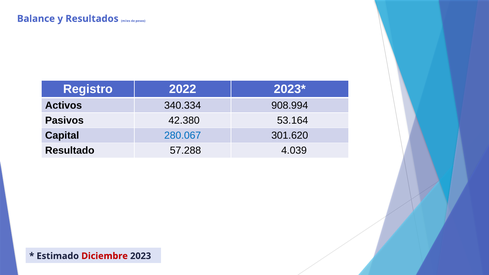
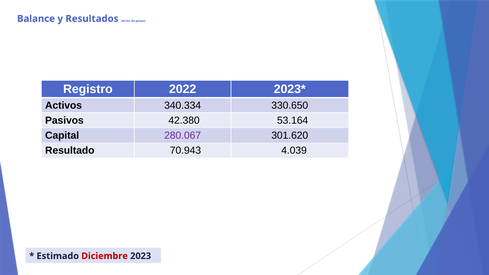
908.994: 908.994 -> 330.650 (290, 105)
280.067 colour: blue -> purple (183, 135)
57.288: 57.288 -> 70.943 (185, 150)
